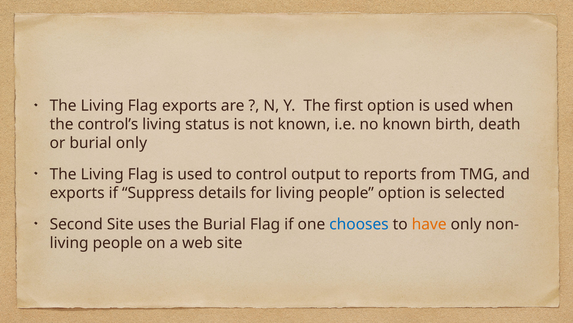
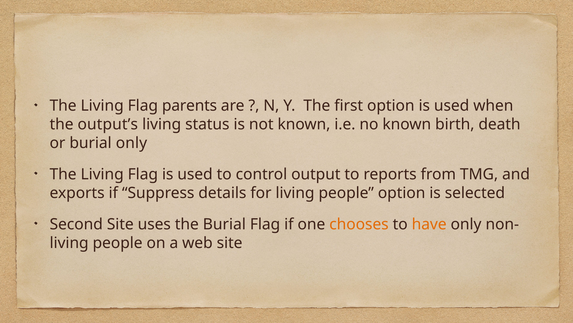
Flag exports: exports -> parents (190, 106)
control’s: control’s -> output’s (108, 124)
chooses colour: blue -> orange (359, 224)
